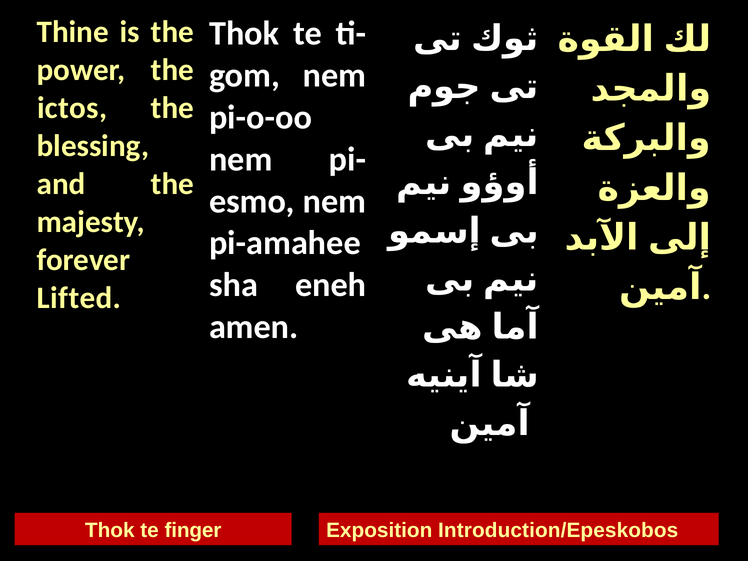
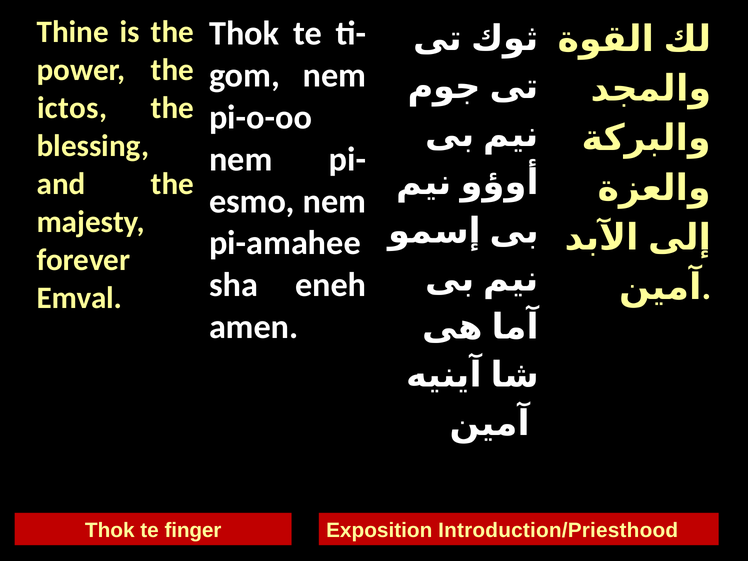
Lifted: Lifted -> Emval (79, 298)
Introduction/Epeskobos: Introduction/Epeskobos -> Introduction/Priesthood (558, 530)
